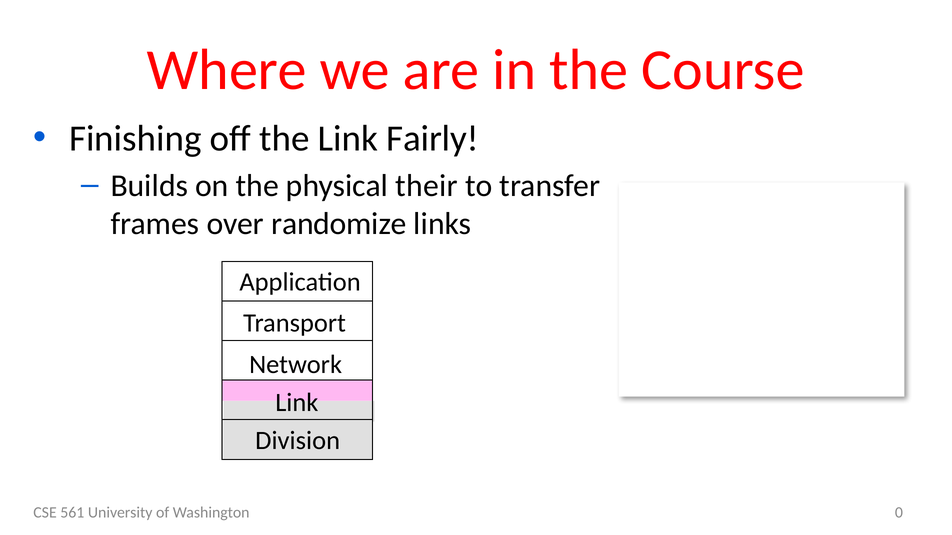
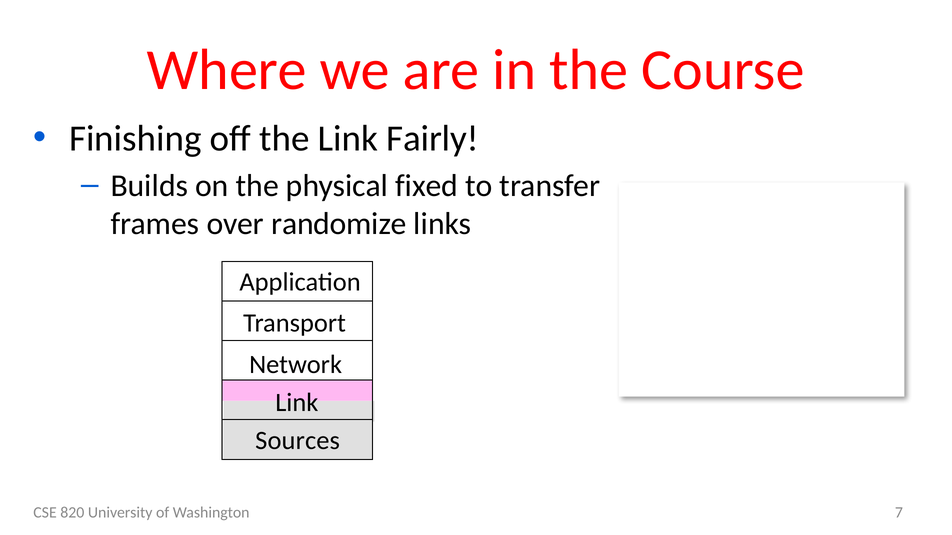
their: their -> fixed (427, 186)
Division: Division -> Sources (298, 441)
561: 561 -> 820 (72, 513)
0: 0 -> 7 (899, 513)
